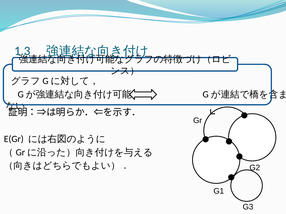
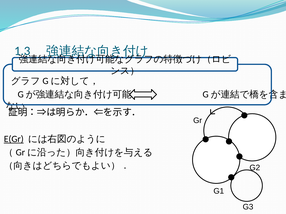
E(Gr underline: none -> present (14, 139)
